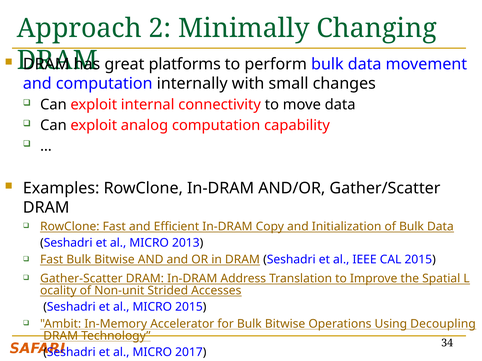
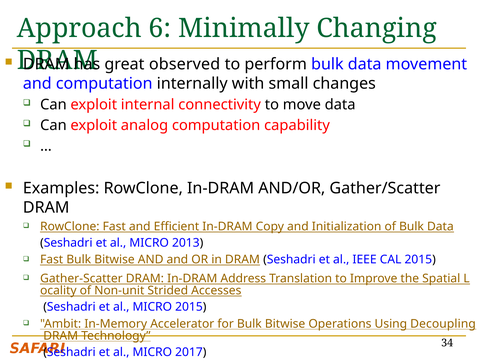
2: 2 -> 6 (160, 28)
platforms: platforms -> observed (185, 64)
